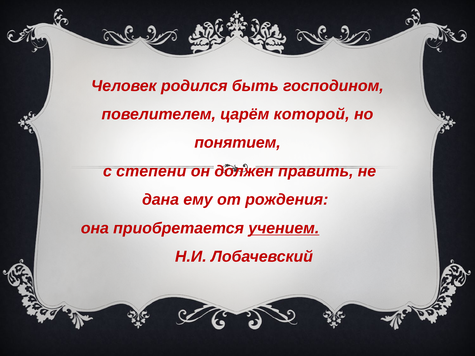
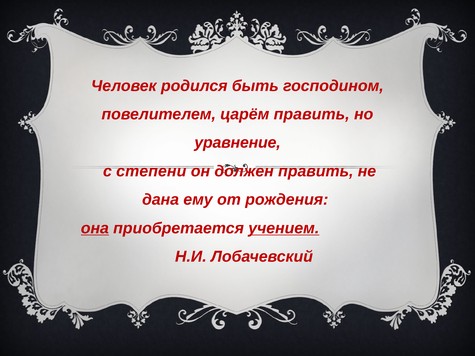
царём которой: которой -> править (312, 114)
понятием: понятием -> уравнение (238, 143)
она underline: none -> present (95, 228)
